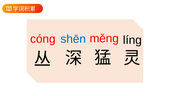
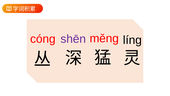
shēn colour: blue -> purple (73, 39)
